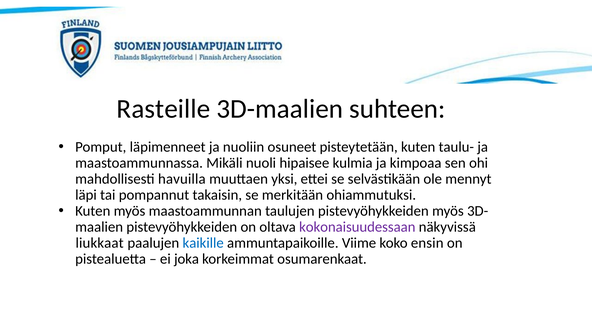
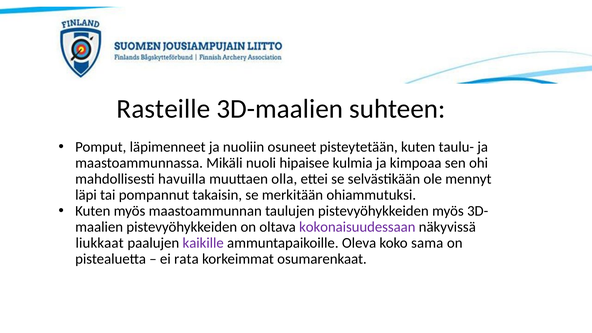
yksi: yksi -> olla (284, 179)
kaikille colour: blue -> purple (203, 243)
Viime: Viime -> Oleva (359, 243)
ensin: ensin -> sama (427, 243)
joka: joka -> rata (186, 259)
